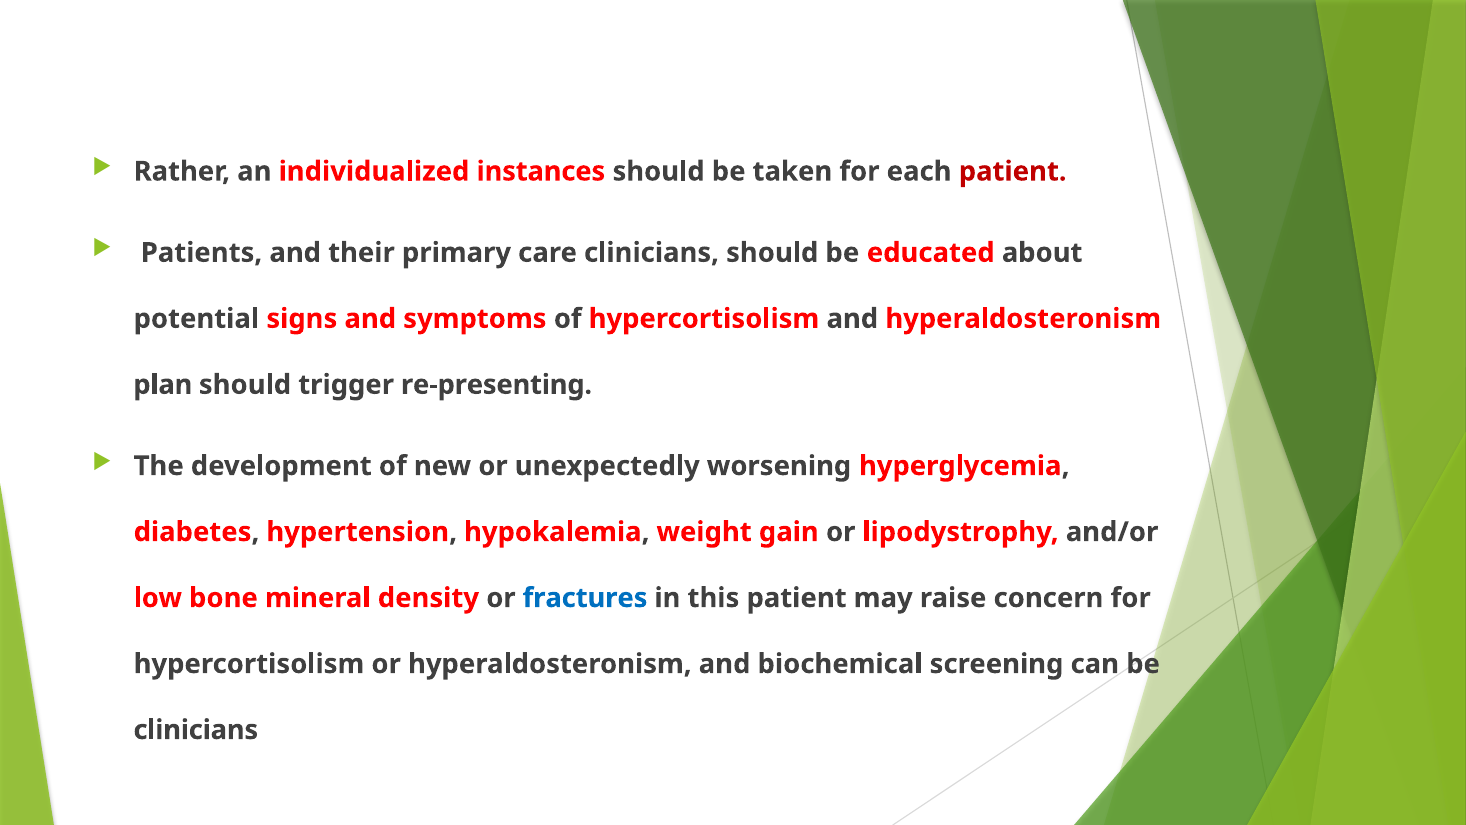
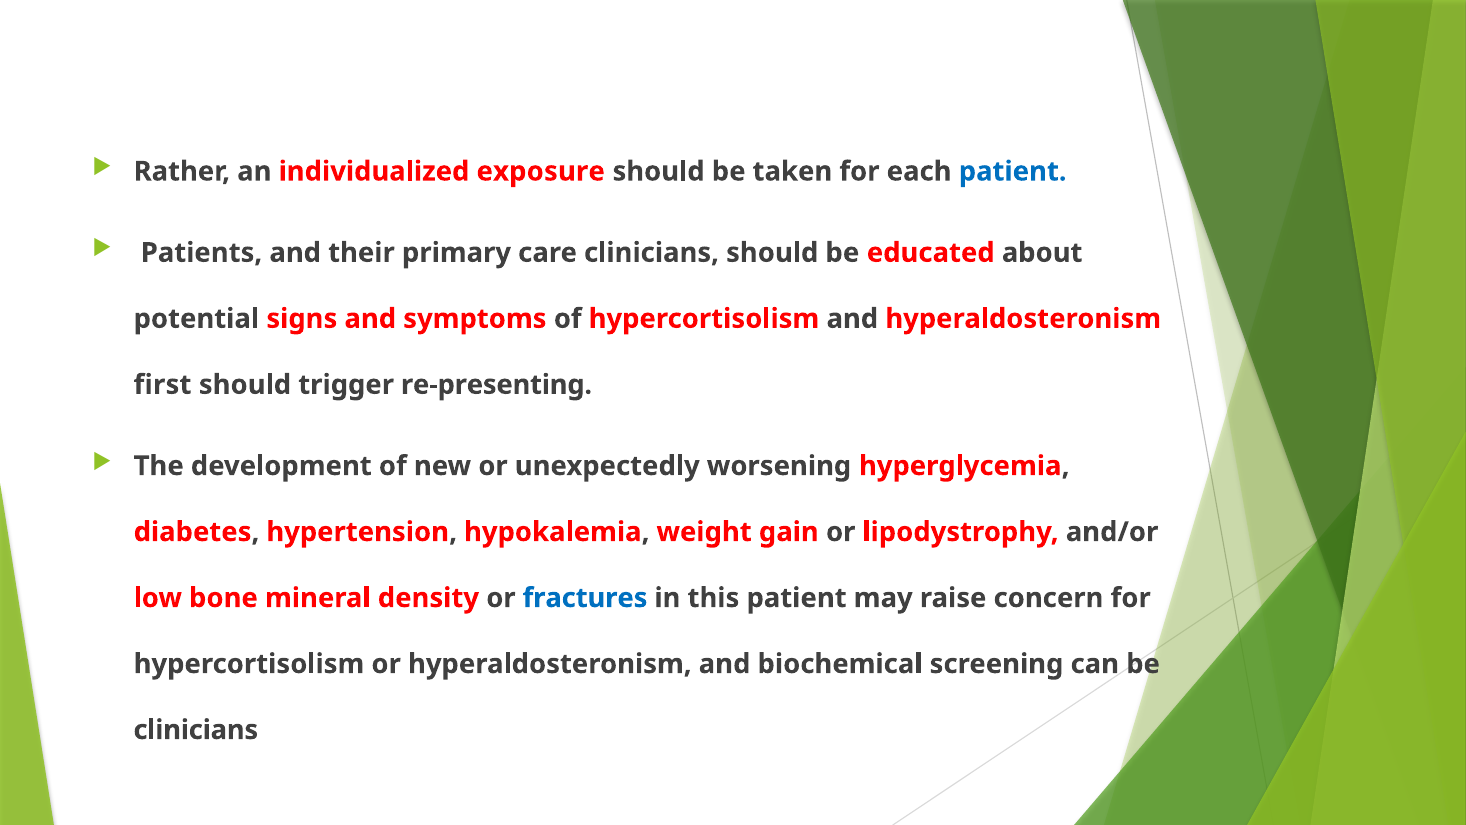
instances: instances -> exposure (541, 171)
patient colour: red -> blue (1013, 171)
plan: plan -> first (163, 385)
